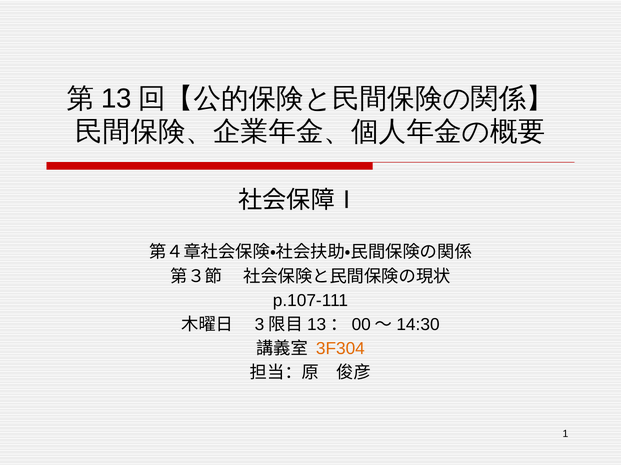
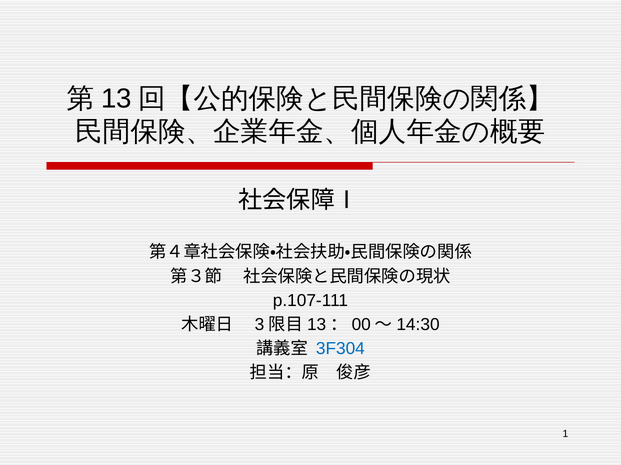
3F304 colour: orange -> blue (340, 349)
